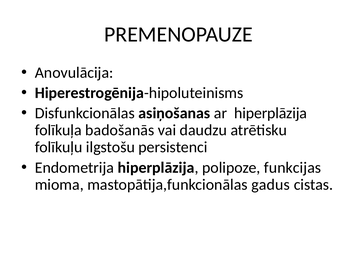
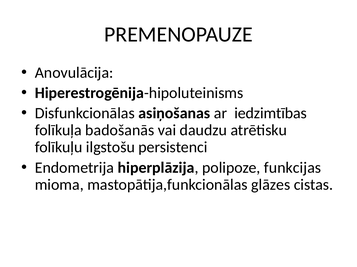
ar hiperplāzija: hiperplāzija -> iedzimtības (271, 113)
gadus: gadus -> glāzes (271, 185)
